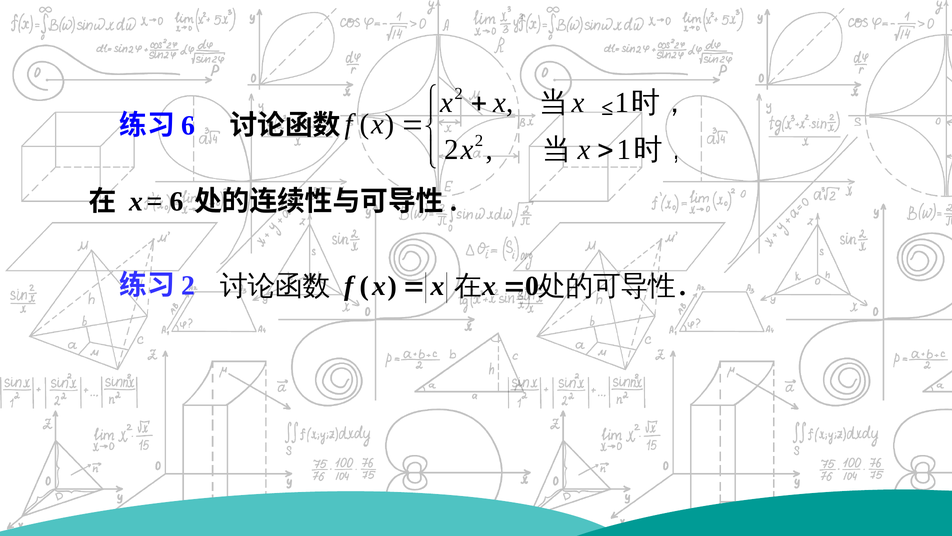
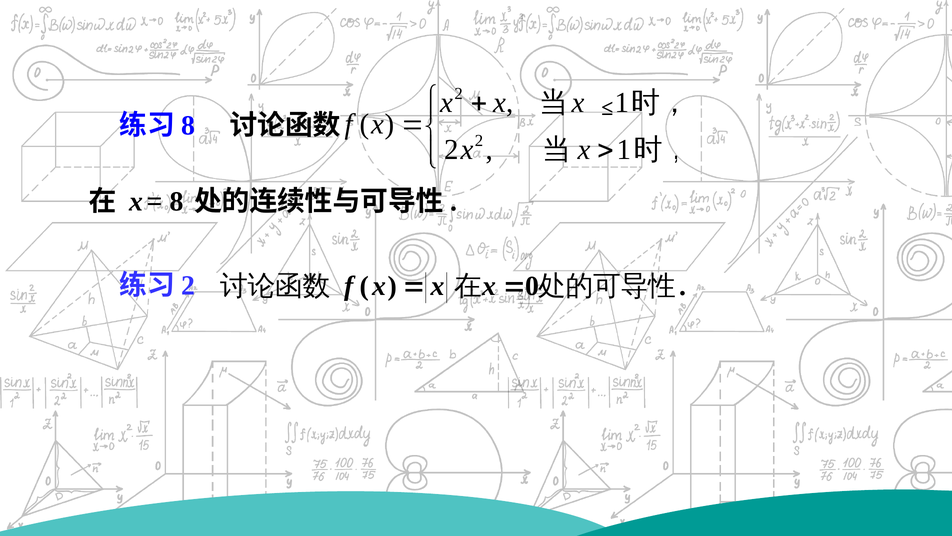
6: 6 -> 8 (188, 125)
6: 6 -> 8 (177, 201)
